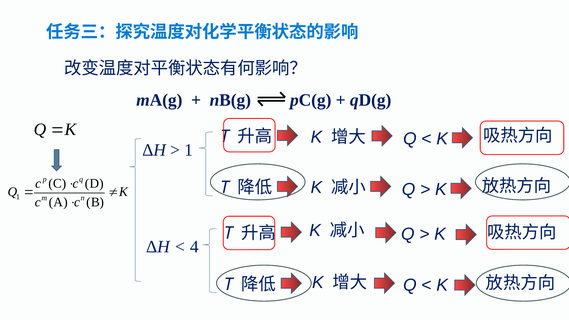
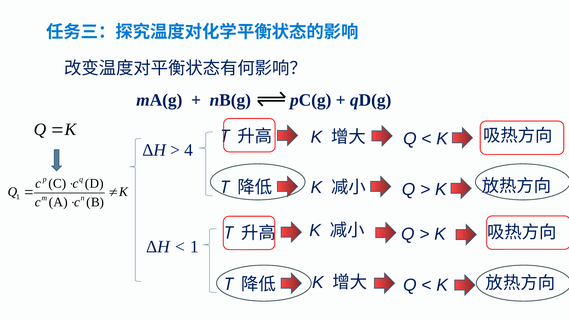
1: 1 -> 4 (189, 150)
4: 4 -> 1 (194, 247)
